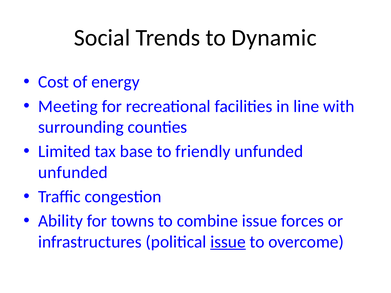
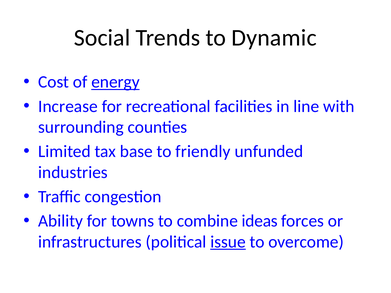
energy underline: none -> present (115, 82)
Meeting: Meeting -> Increase (68, 106)
unfunded: unfunded -> industries (73, 172)
combine issue: issue -> ideas (260, 221)
